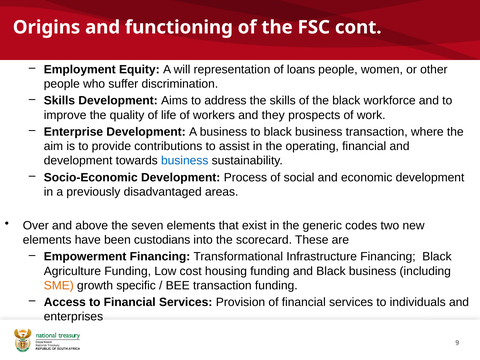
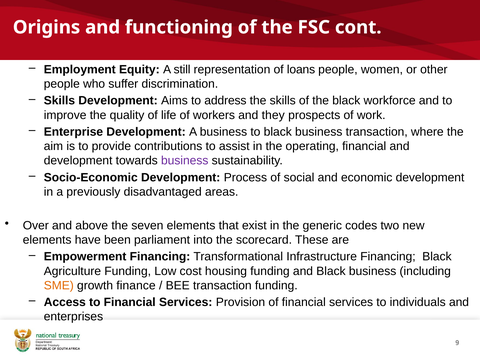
will: will -> still (182, 69)
business colour: blue -> purple (185, 161)
custodians: custodians -> parliament (162, 240)
specific: specific -> finance (136, 285)
